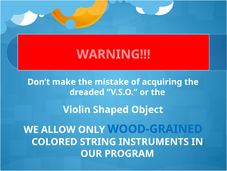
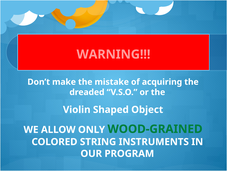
WOOD-GRAINED colour: blue -> green (155, 129)
